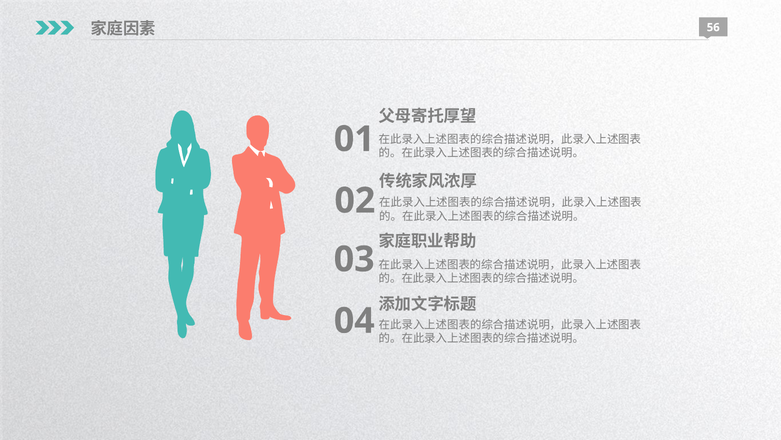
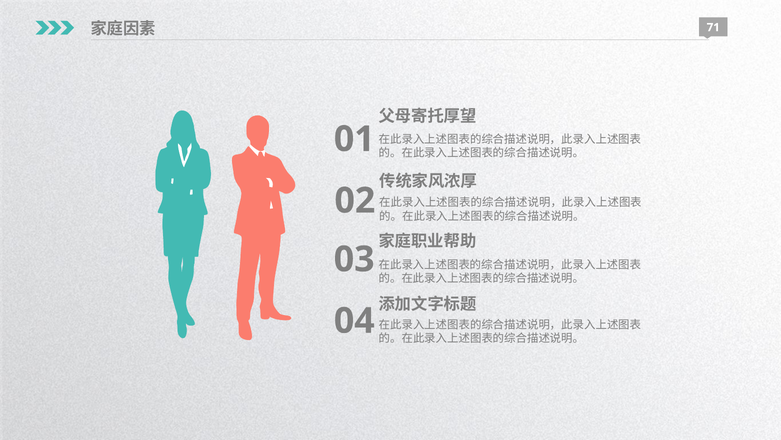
56: 56 -> 71 (713, 27)
